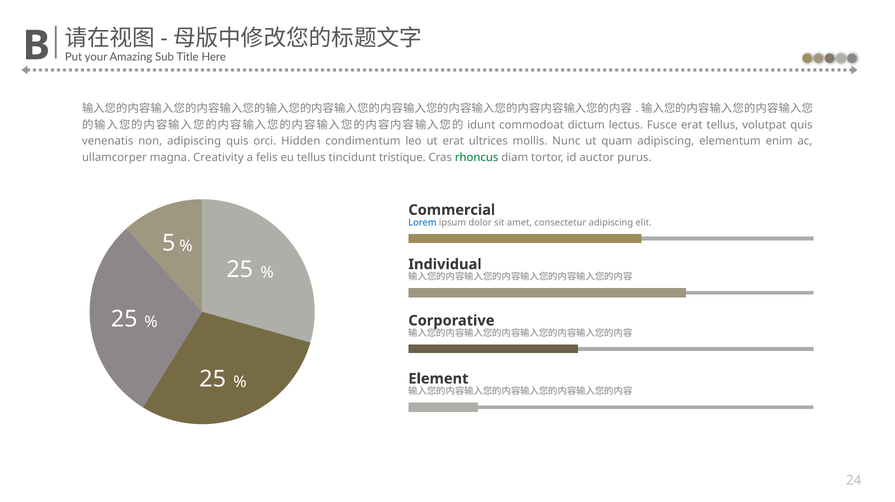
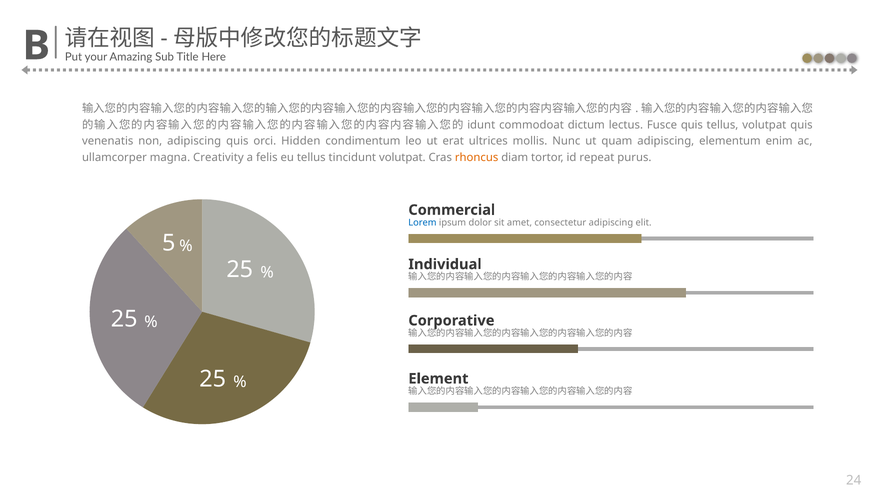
Fusce erat: erat -> quis (692, 125)
tincidunt tristique: tristique -> volutpat (402, 158)
rhoncus colour: green -> orange (477, 158)
auctor: auctor -> repeat (597, 158)
